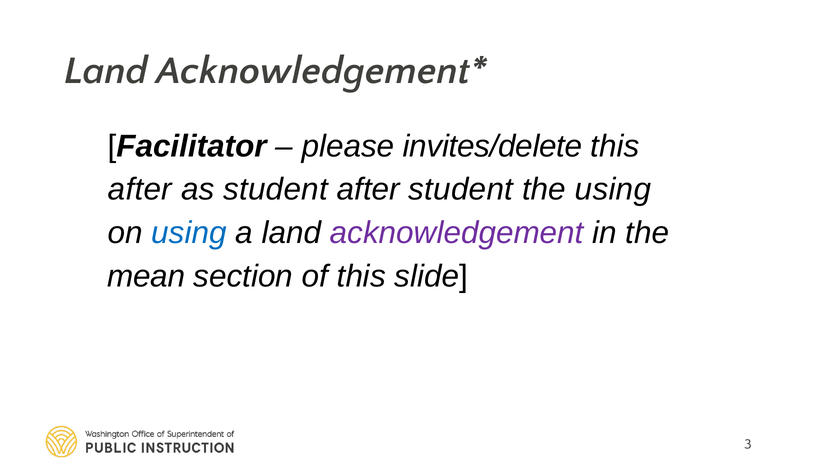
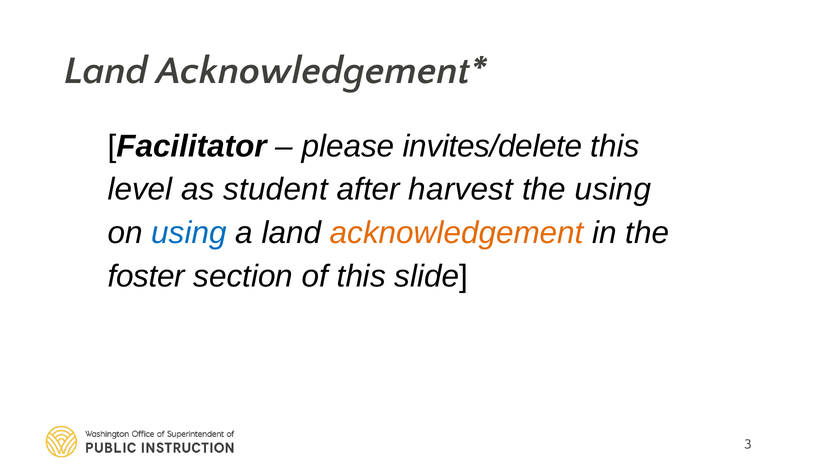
after: after -> level (140, 190)
after student: student -> harvest (461, 190)
acknowledgement colour: purple -> orange (457, 233)
mean: mean -> foster (146, 277)
